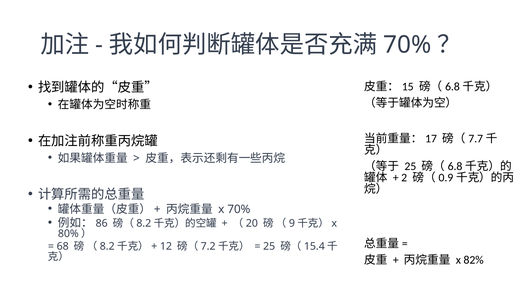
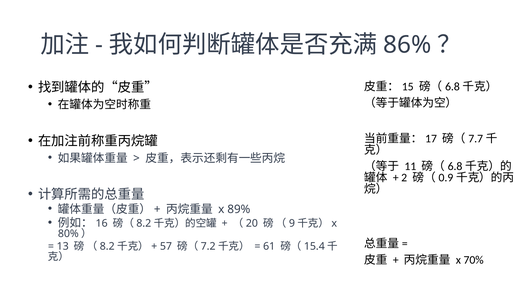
70%: 70% -> 86% (407, 45)
25: 25 -> 11 (410, 166)
x 70%: 70% -> 89% (239, 209)
86: 86 -> 16 (102, 223)
68: 68 -> 13 (63, 247)
12: 12 -> 57 (166, 247)
25: 25 -> 61 (269, 247)
82%: 82% -> 70% (474, 260)
